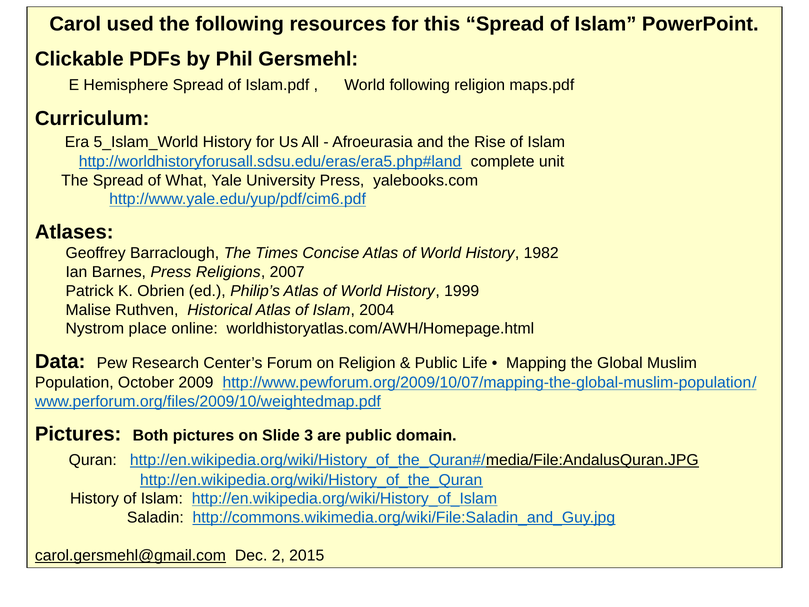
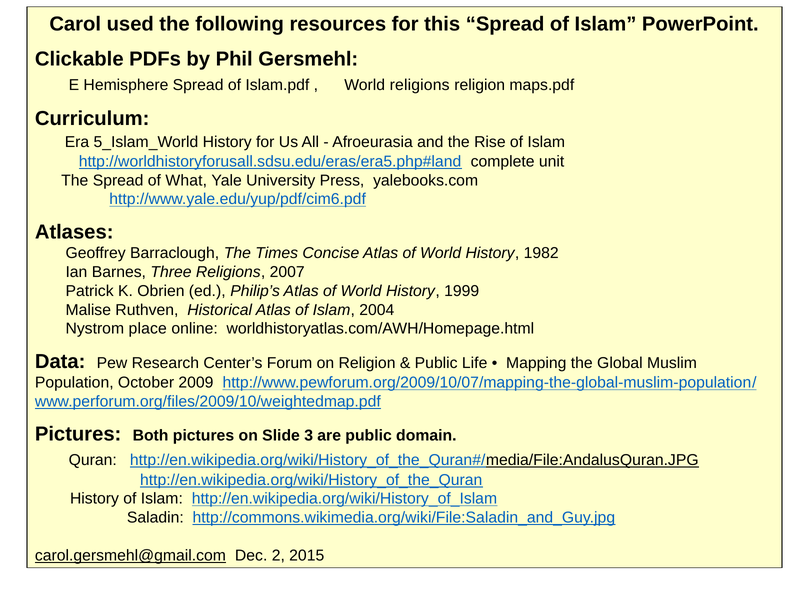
World following: following -> religions (420, 85)
Barnes Press: Press -> Three (171, 272)
